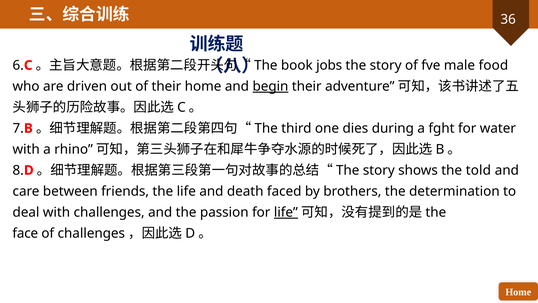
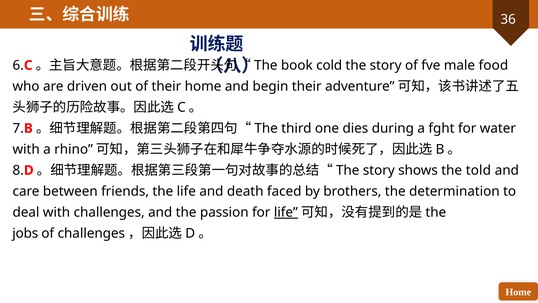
jobs: jobs -> cold (329, 65)
begin underline: present -> none (270, 86)
face: face -> jobs (25, 233)
